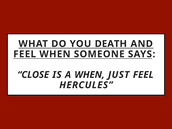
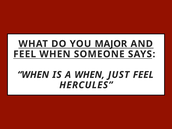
DEATH: DEATH -> MAJOR (111, 44)
CLOSE: CLOSE -> WHEN (33, 75)
